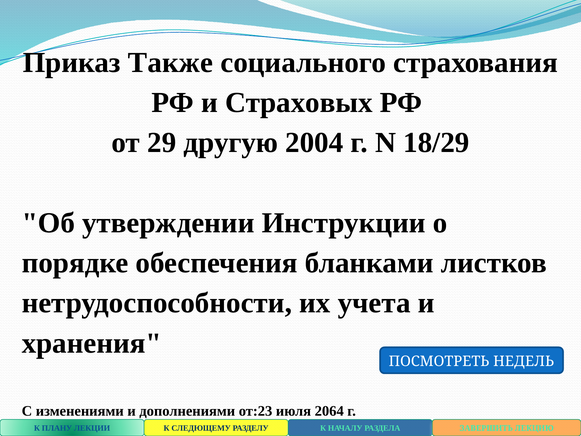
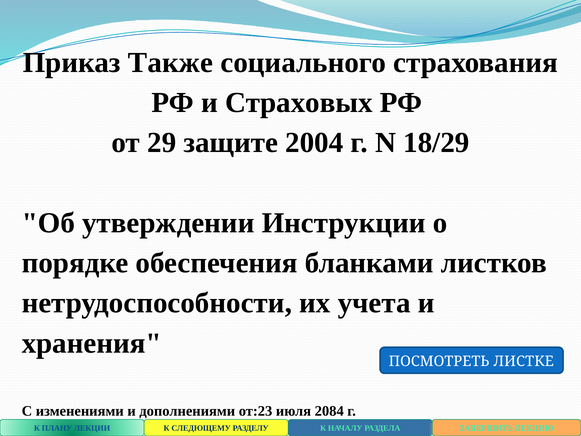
другую: другую -> защите (231, 143)
НЕДЕЛЬ: НЕДЕЛЬ -> ЛИСТКЕ (524, 361)
2064: 2064 -> 2084 (329, 411)
